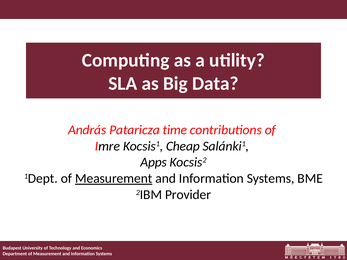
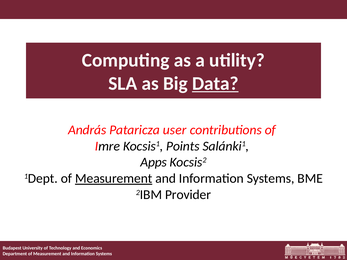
Data underline: none -> present (215, 84)
time: time -> user (175, 130)
Cheap: Cheap -> Points (183, 146)
